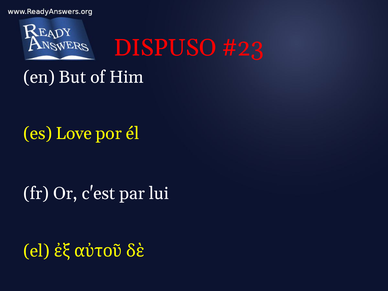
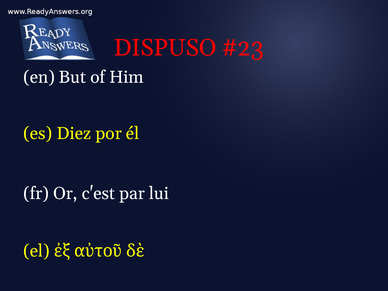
Love: Love -> Diez (74, 134)
